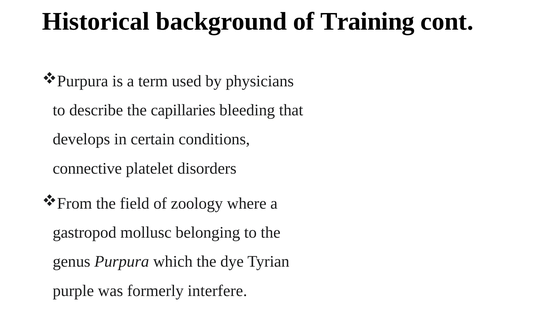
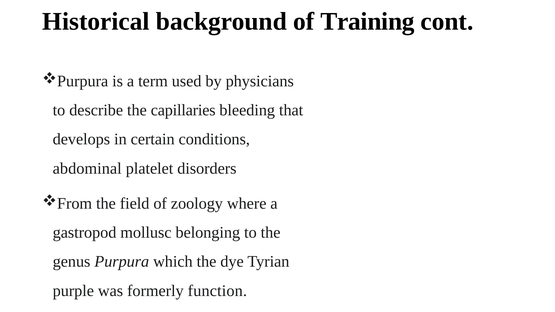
connective: connective -> abdominal (87, 169)
interfere: interfere -> function (217, 291)
